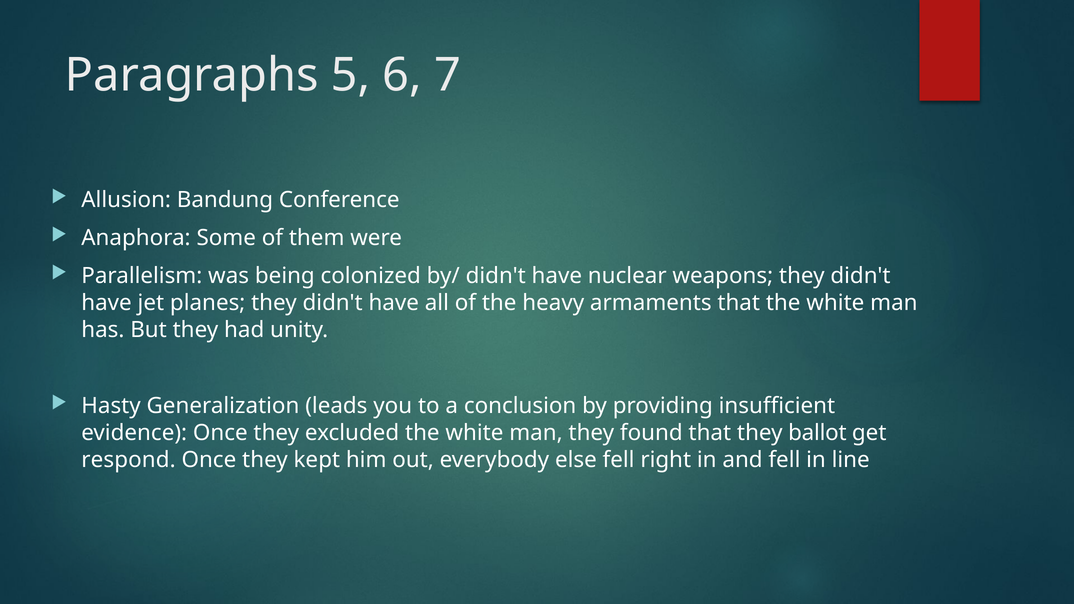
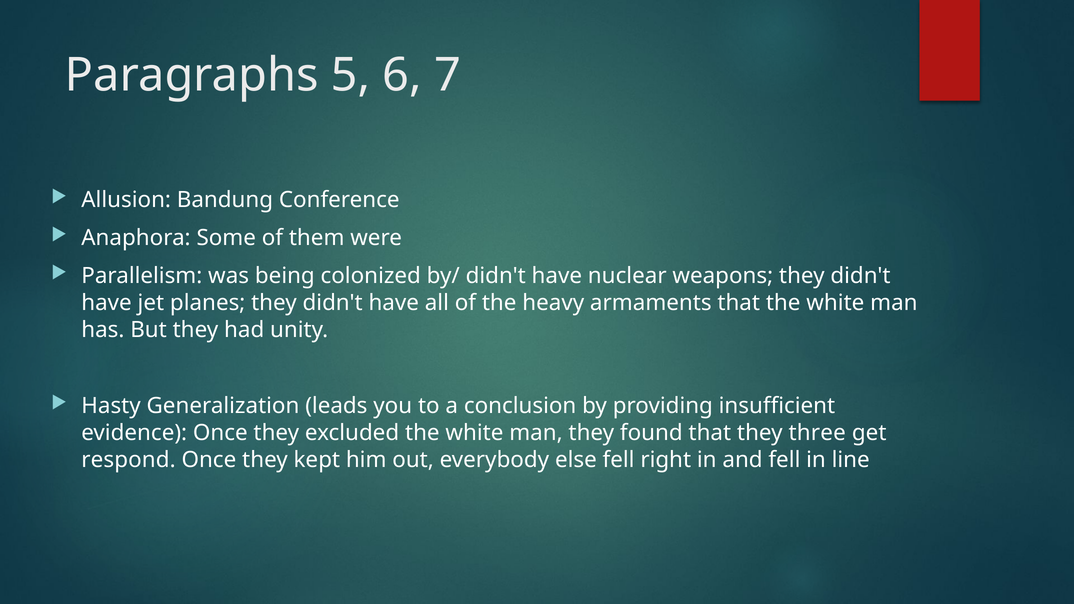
ballot: ballot -> three (817, 433)
